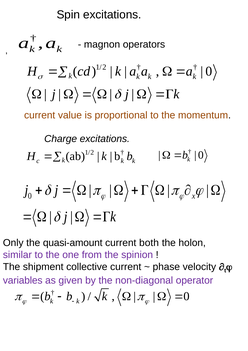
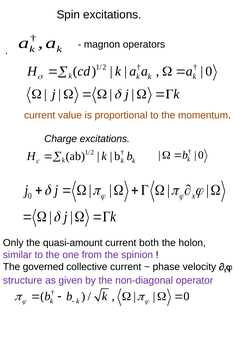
shipment: shipment -> governed (43, 267)
variables: variables -> structure (23, 280)
